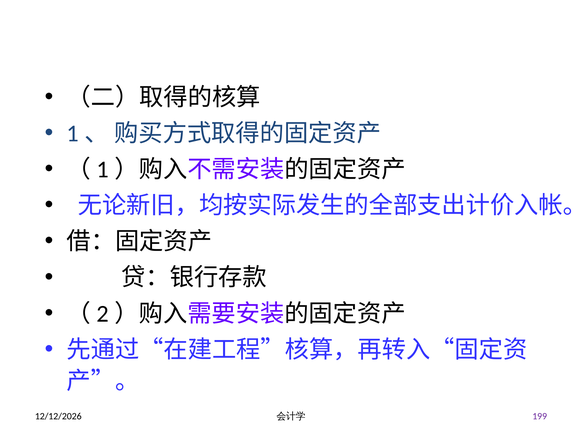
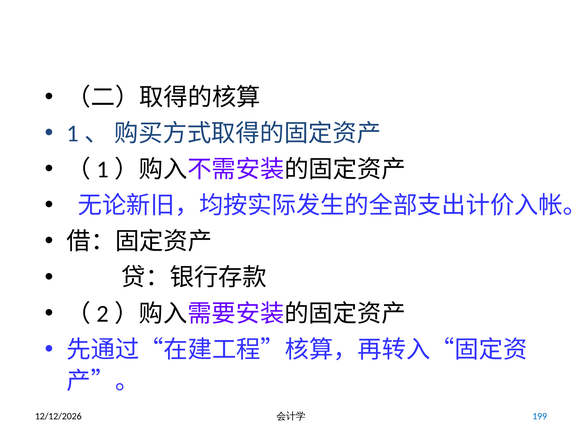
199 colour: purple -> blue (540, 417)
